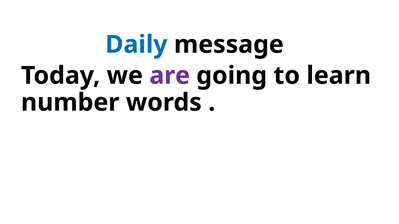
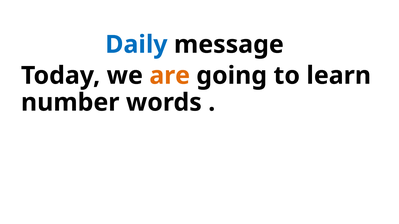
are colour: purple -> orange (170, 76)
